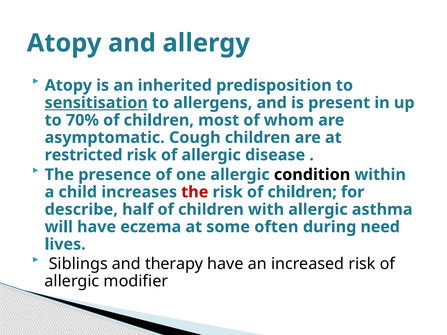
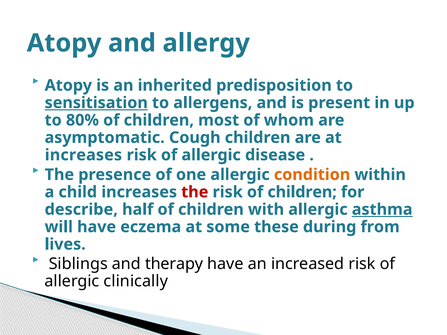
70%: 70% -> 80% (82, 120)
restricted: restricted -> increases (83, 155)
condition colour: black -> orange (312, 175)
asthma underline: none -> present (382, 210)
often: often -> these (276, 227)
need: need -> from (380, 227)
modifier: modifier -> clinically (136, 282)
